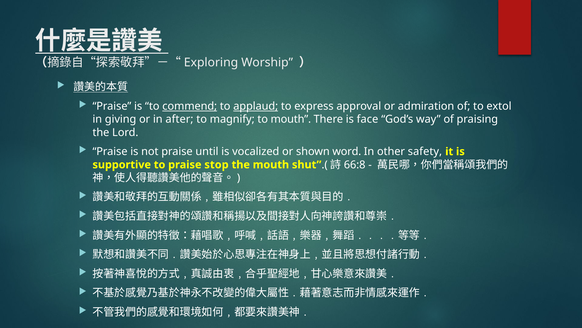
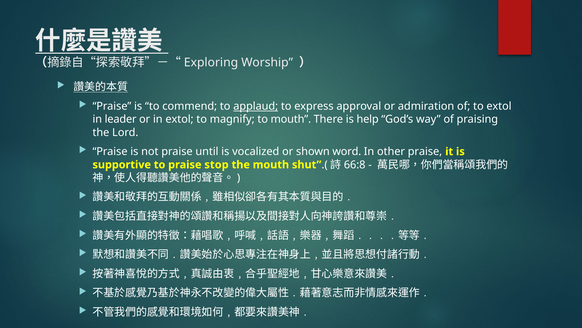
commend underline: present -> none (190, 106)
giving: giving -> leader (121, 119)
in after: after -> extol (179, 119)
face: face -> help (368, 119)
other safety: safety -> praise (425, 151)
